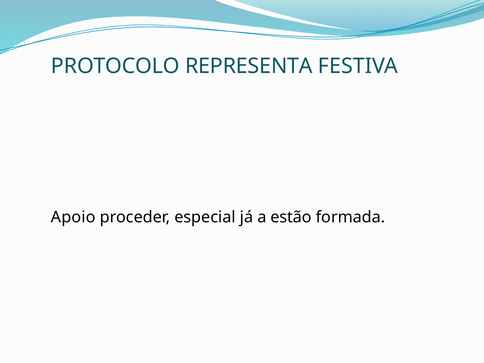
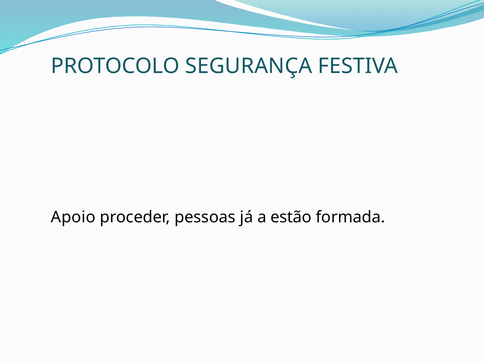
REPRESENTA: REPRESENTA -> SEGURANÇA (249, 66)
especial: especial -> pessoas (205, 217)
